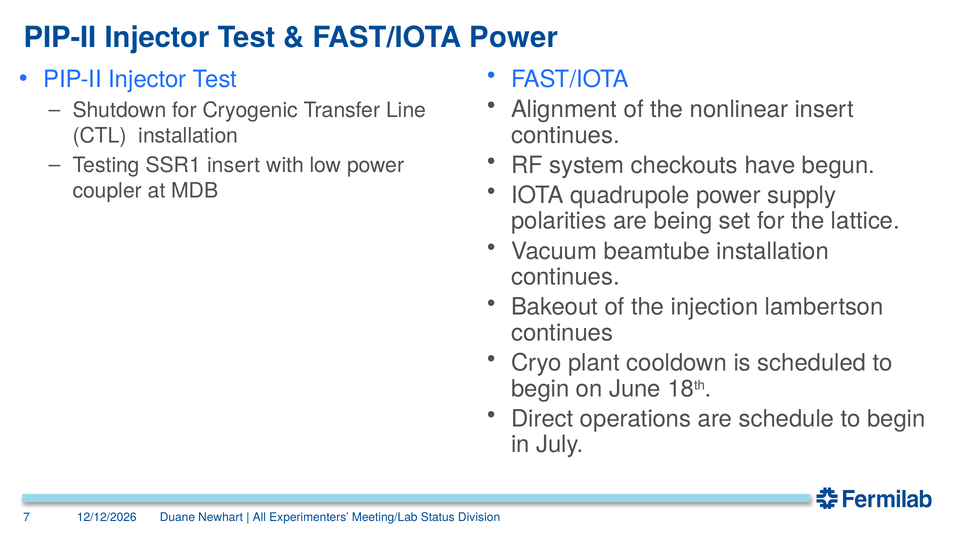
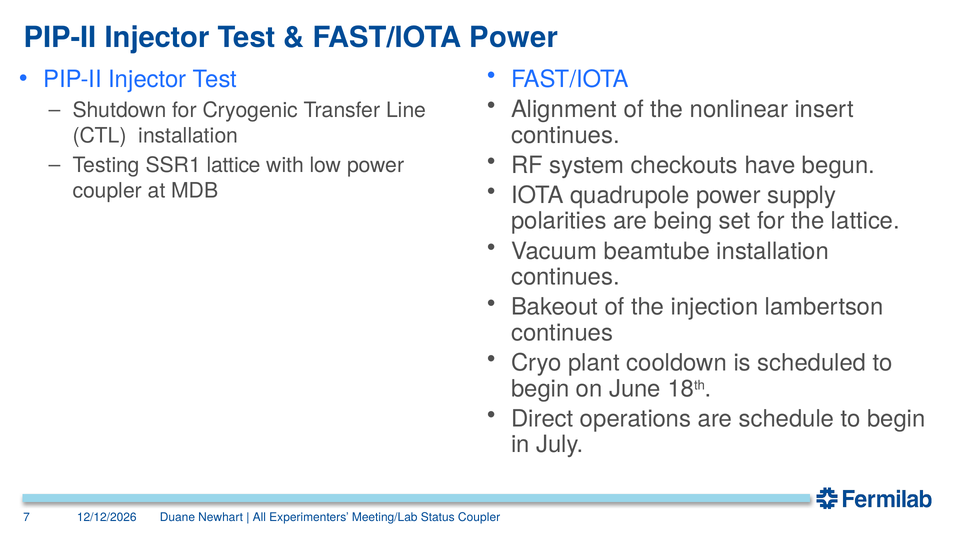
SSR1 insert: insert -> lattice (234, 166)
Status Division: Division -> Coupler (479, 517)
